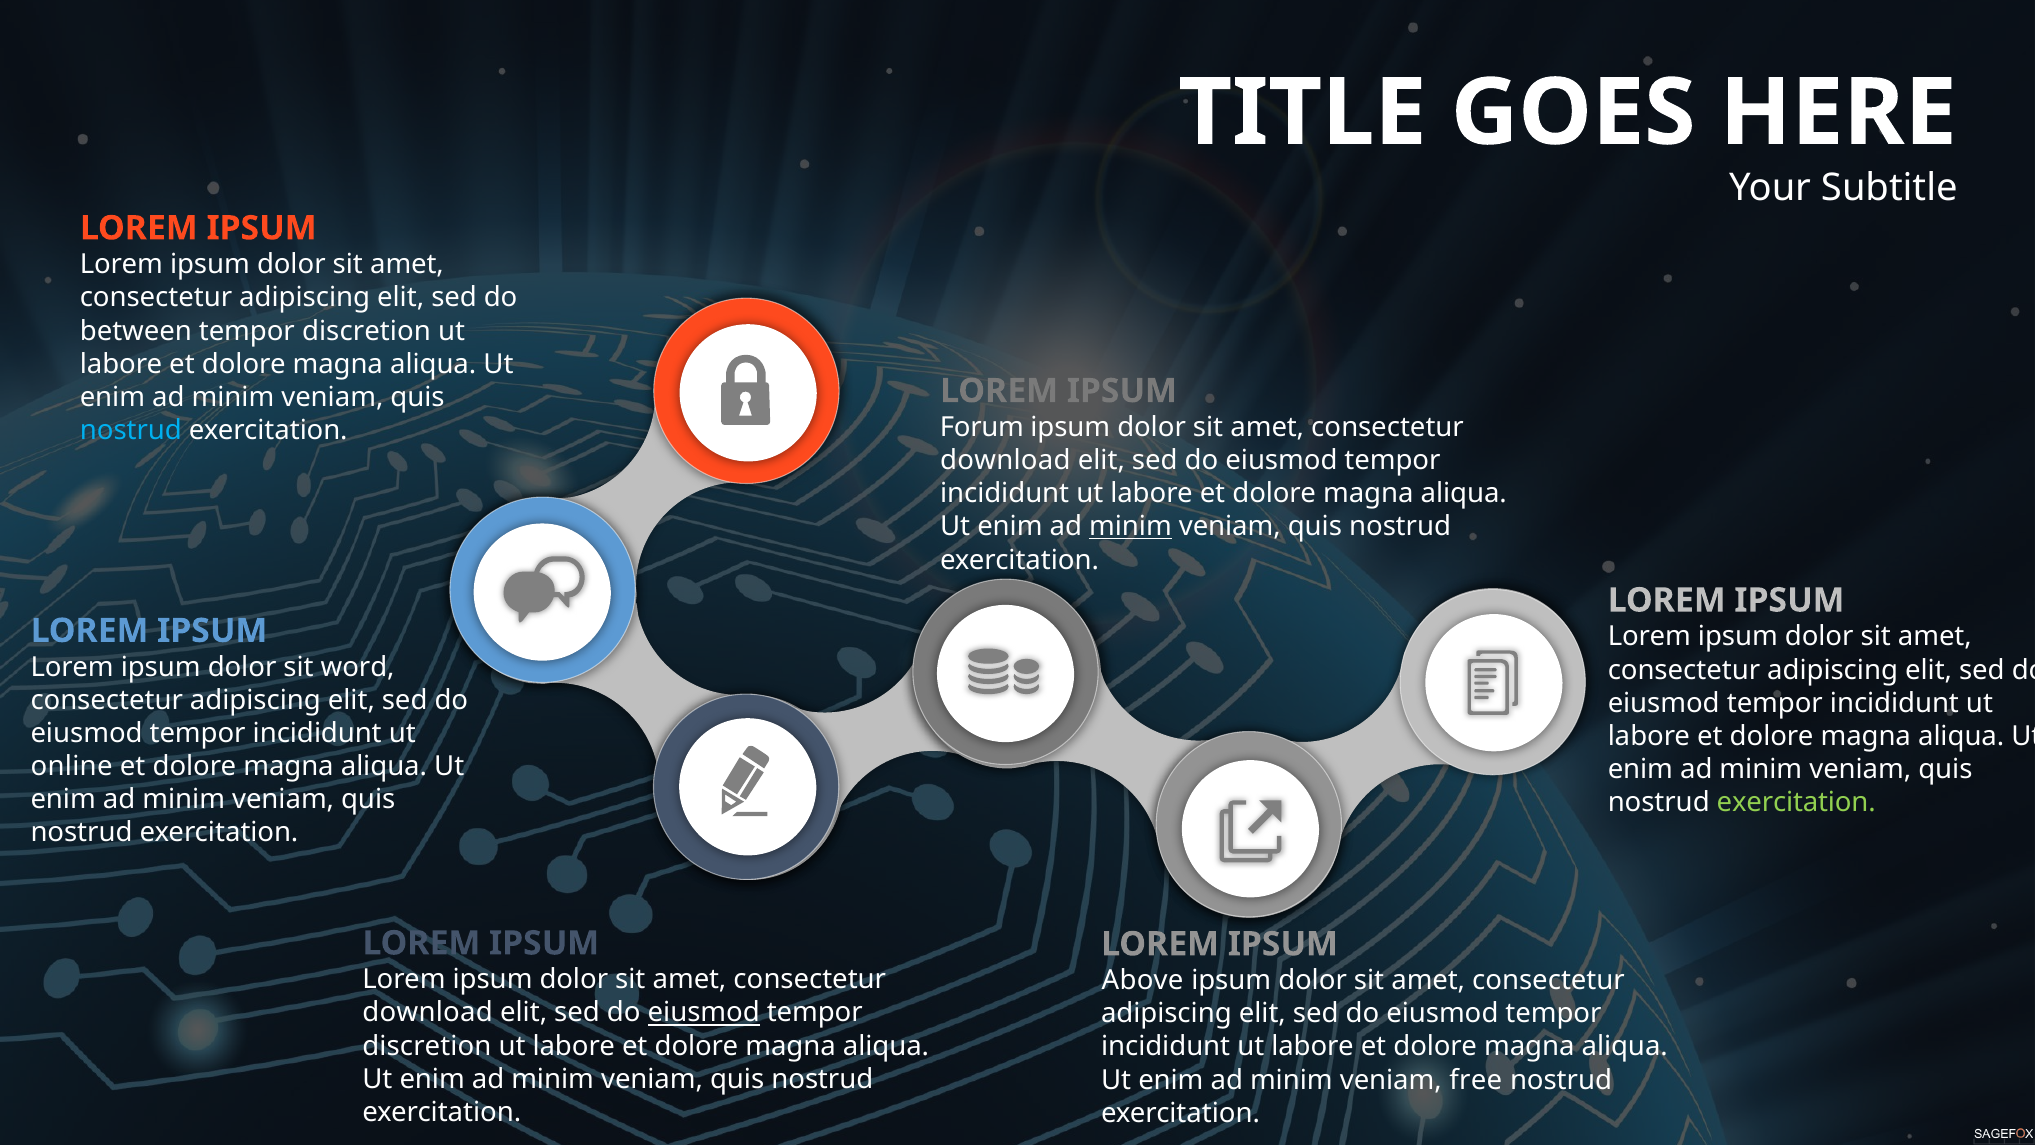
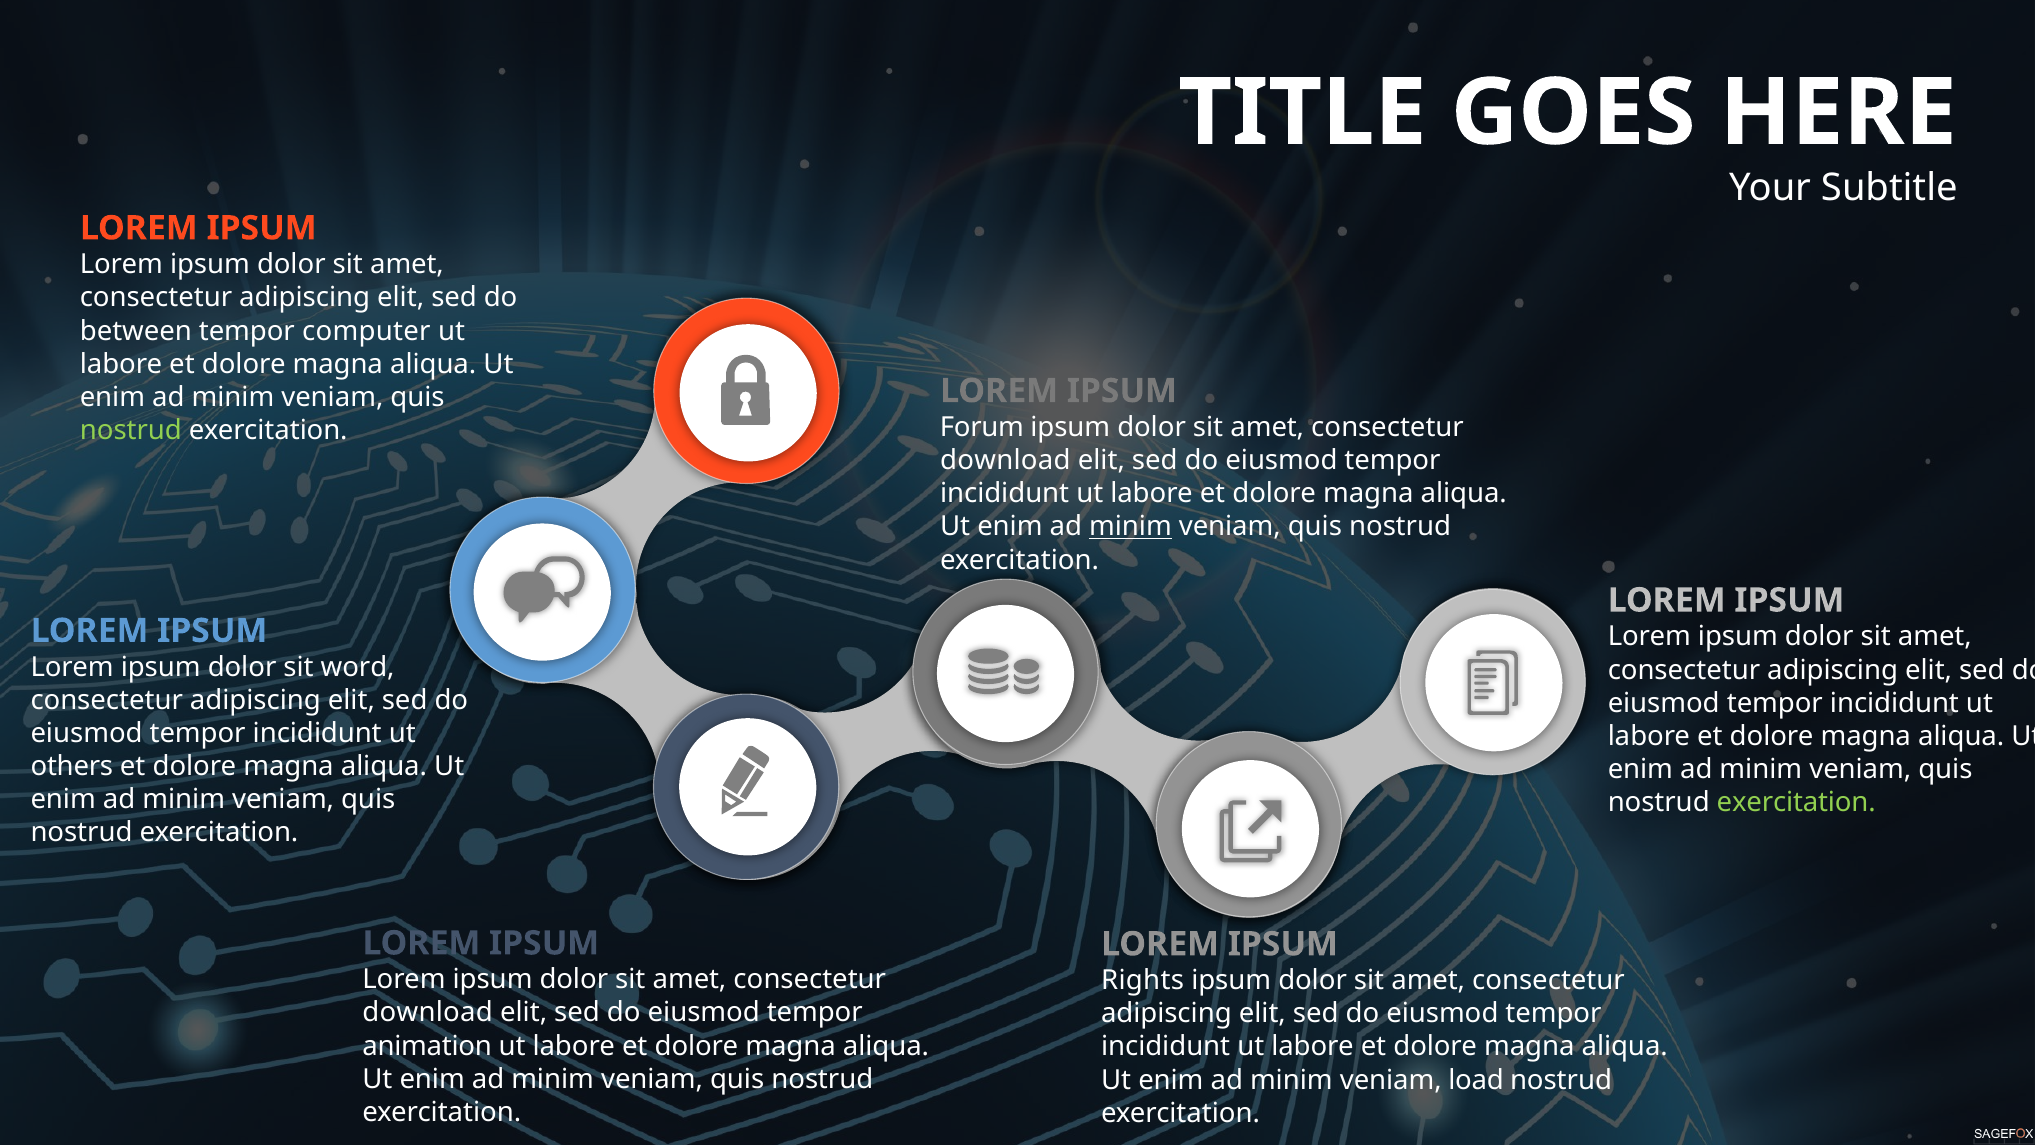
discretion: discretion -> computer (366, 331)
nostrud colour: light blue -> light green (131, 430)
online: online -> others (72, 766)
Above: Above -> Rights (1143, 980)
eiusmod underline: present -> none (704, 1013)
discretion: discretion -> animation (427, 1046)
free: free -> load (1476, 1080)
